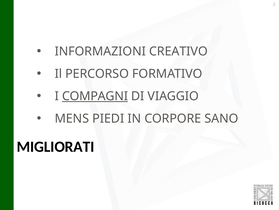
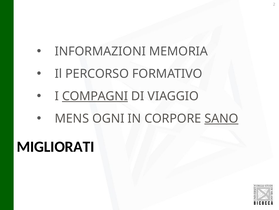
CREATIVO: CREATIVO -> MEMORIA (178, 51)
PIEDI: PIEDI -> OGNI (108, 118)
SANO underline: none -> present (221, 118)
